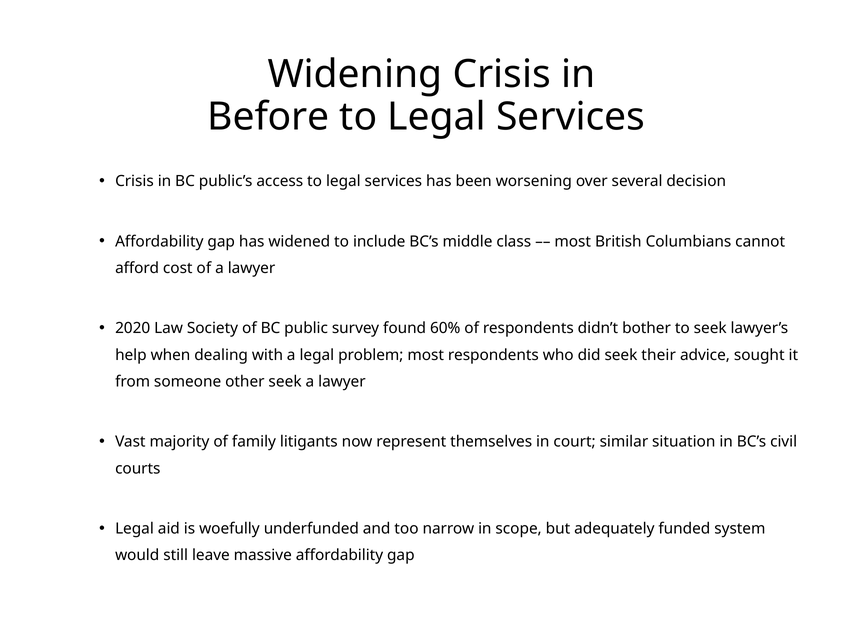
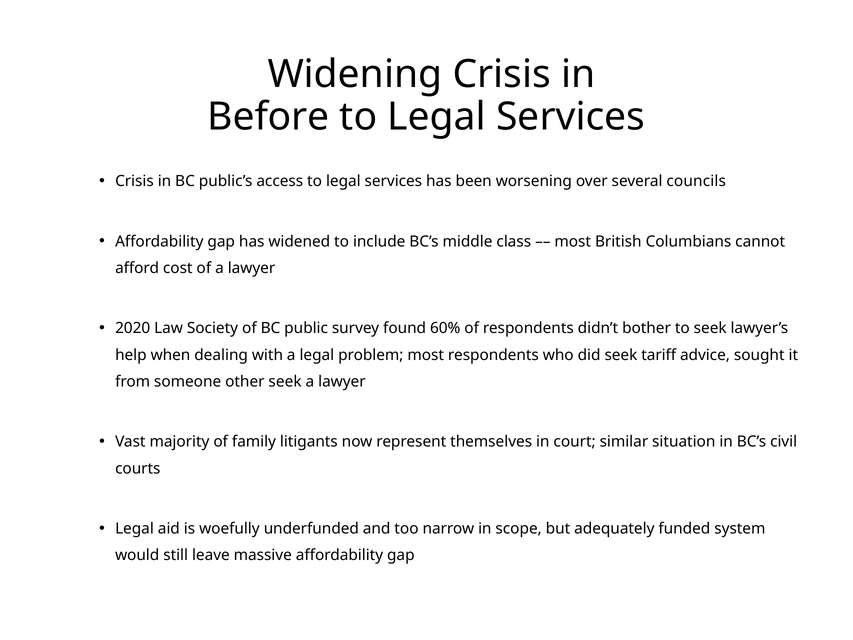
decision: decision -> councils (696, 181)
their: their -> tariff (659, 355)
